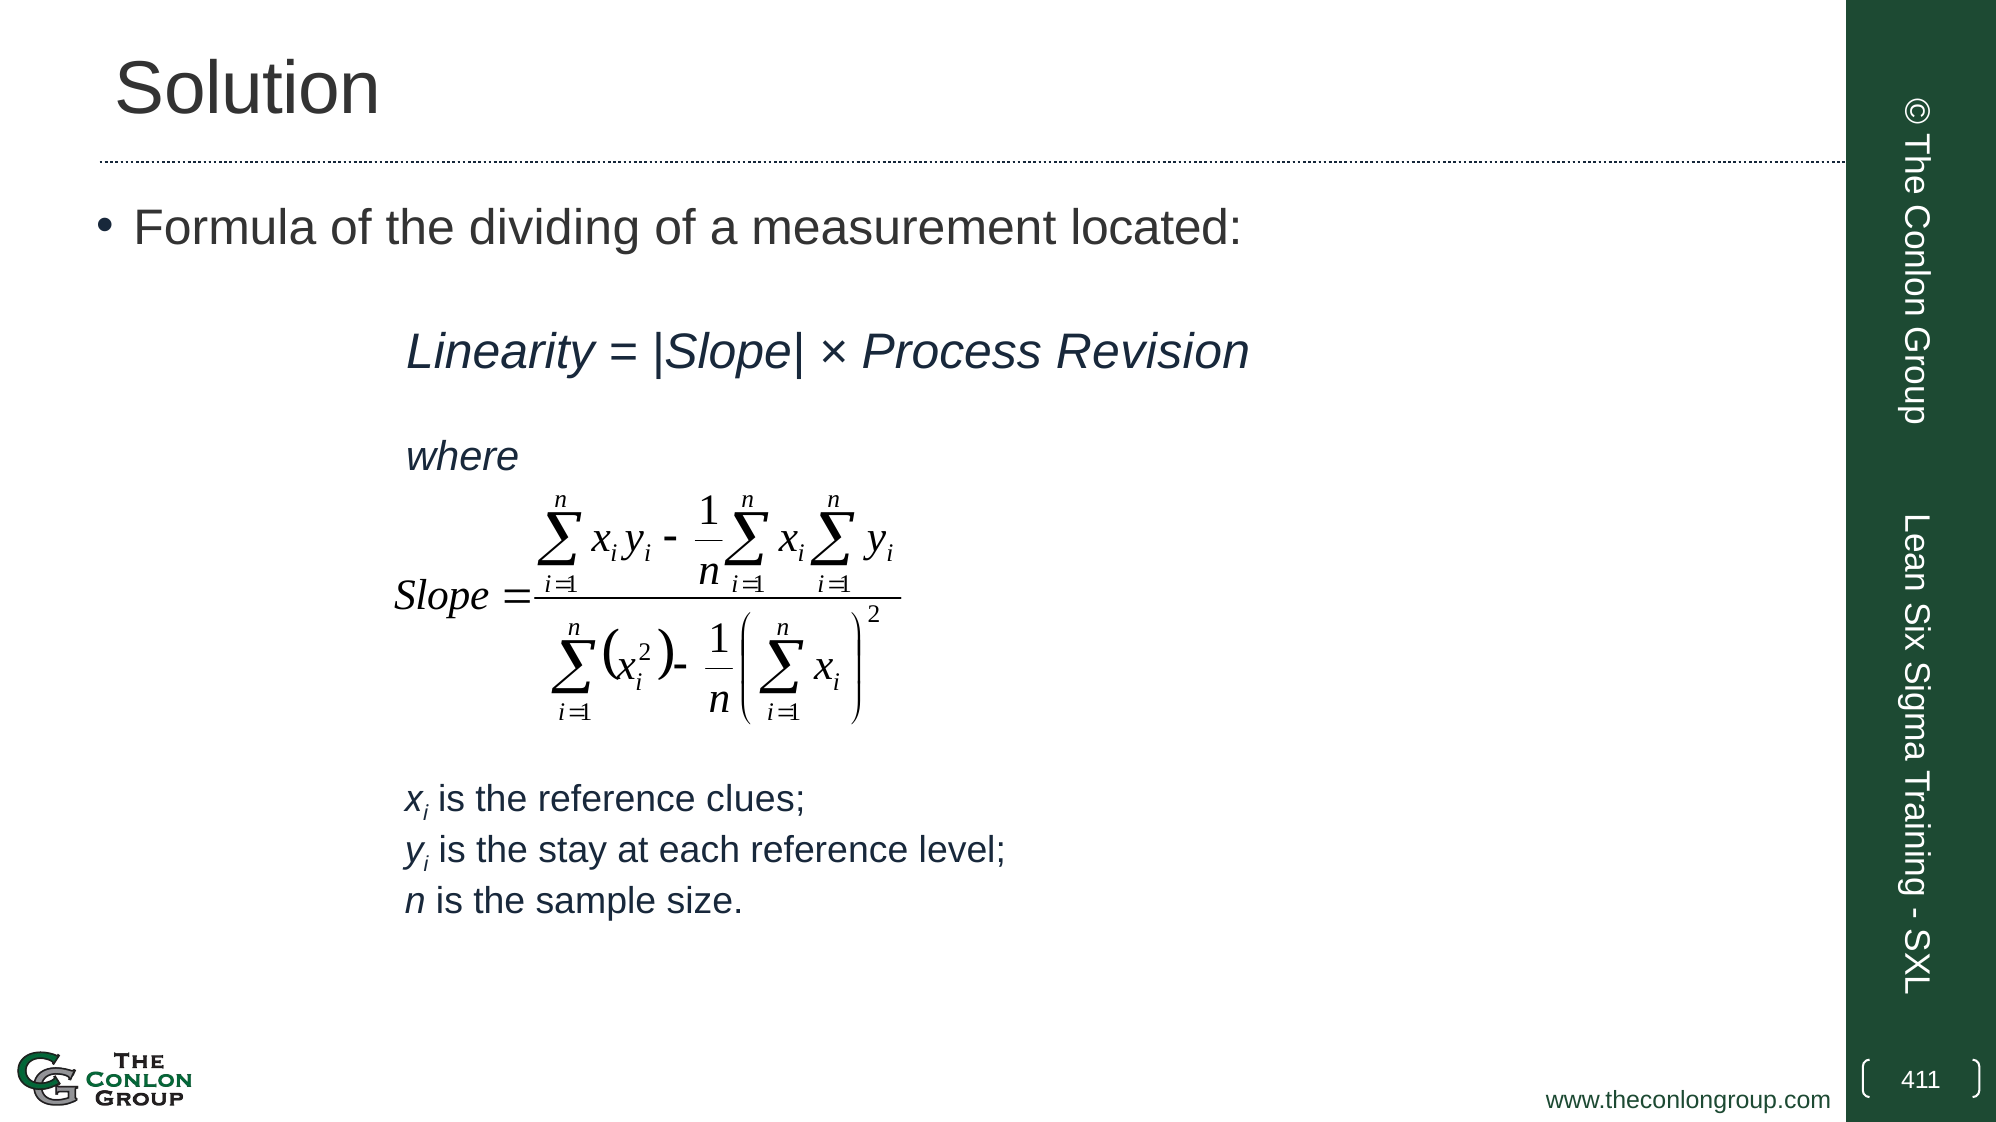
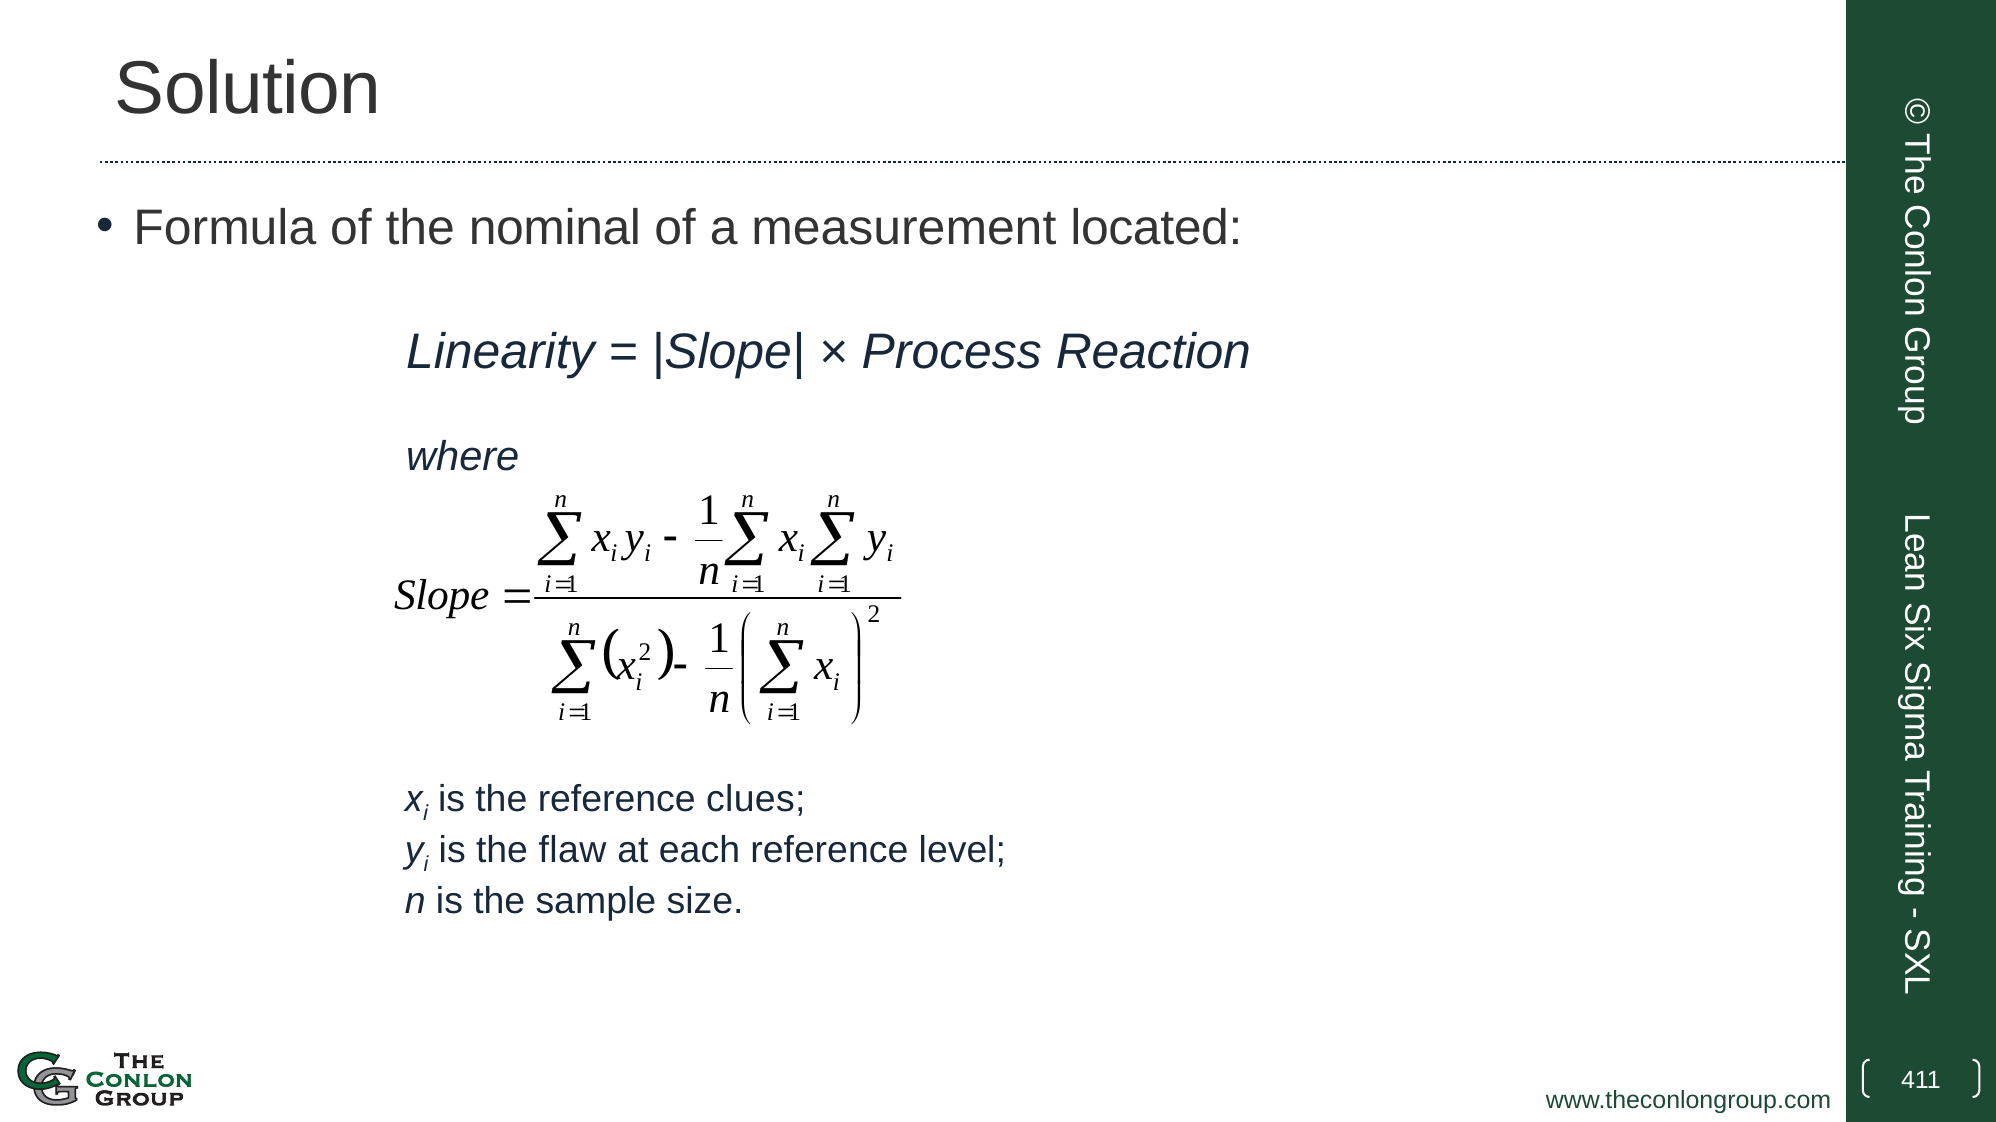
dividing: dividing -> nominal (555, 228)
Revision: Revision -> Reaction (1153, 353)
stay: stay -> flaw (573, 850)
